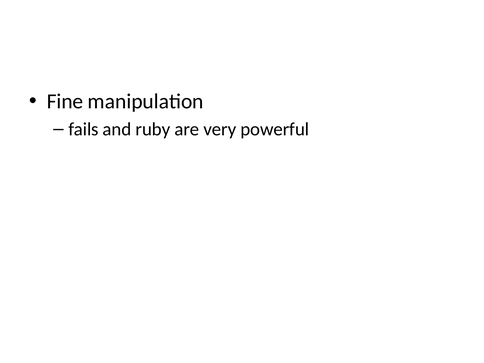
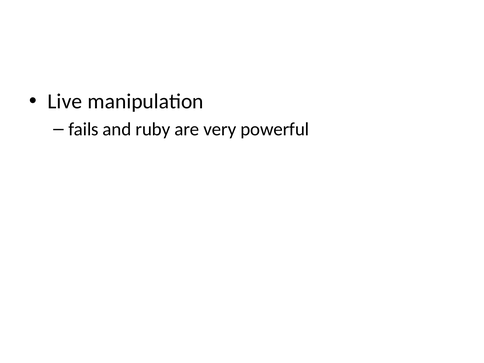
Fine: Fine -> Live (65, 102)
